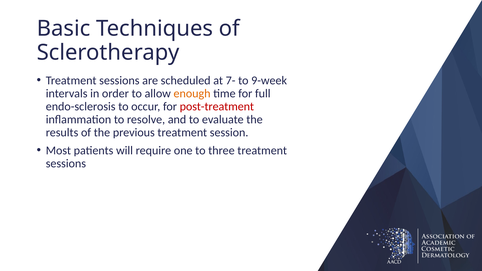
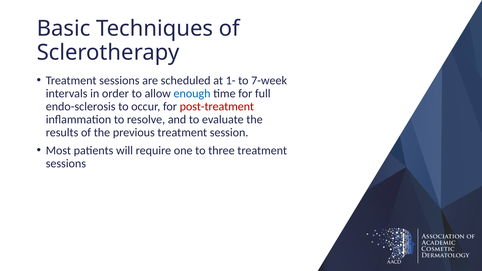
7-: 7- -> 1- (231, 80)
9-week: 9-week -> 7-week (269, 80)
enough colour: orange -> blue (192, 93)
